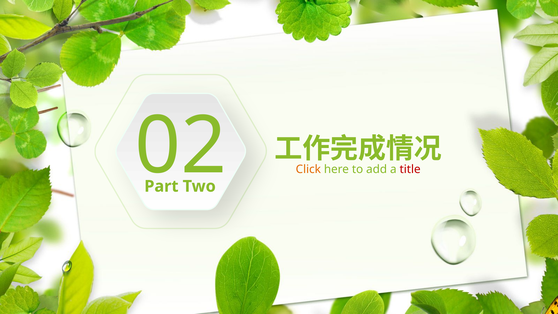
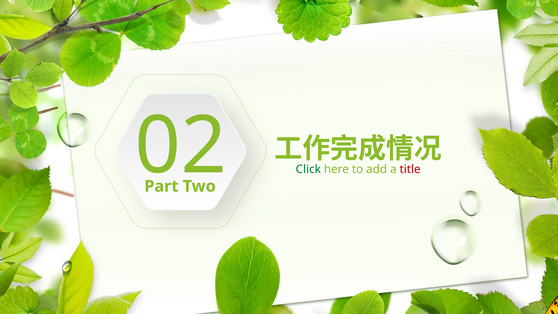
Click colour: orange -> green (308, 169)
